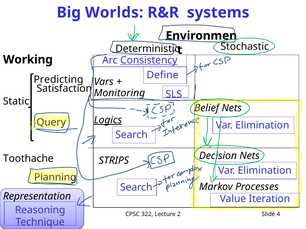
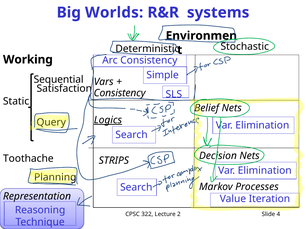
Consistency underline: present -> none (149, 60)
Define: Define -> Simple (163, 75)
Predicting: Predicting -> Sequential (59, 80)
Monitoring: Monitoring -> Consistency (120, 93)
